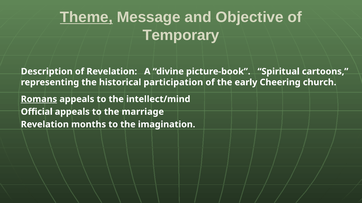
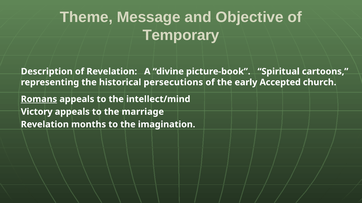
Theme underline: present -> none (86, 17)
participation: participation -> persecutions (173, 83)
Cheering: Cheering -> Accepted (280, 83)
Official: Official -> Victory (37, 112)
